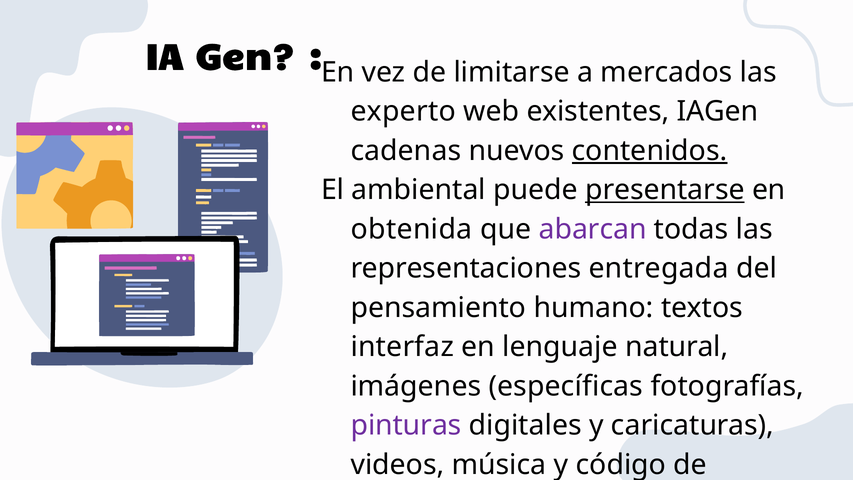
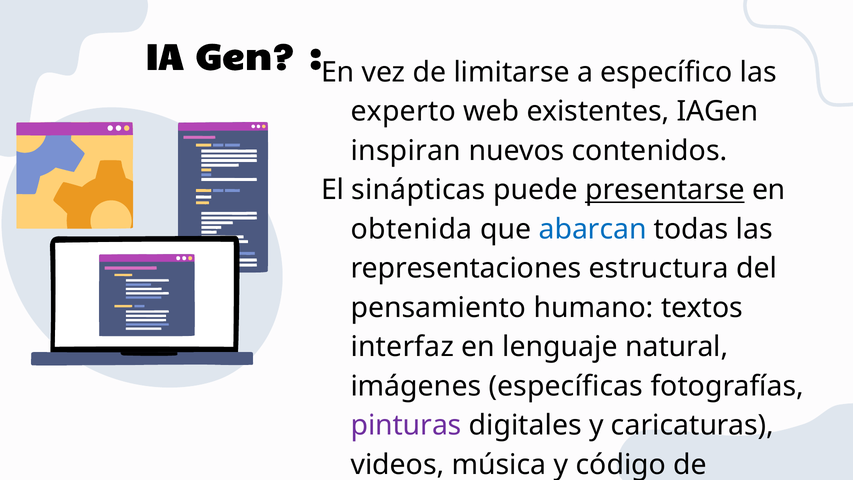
mercados: mercados -> específico (666, 72)
cadenas: cadenas -> inspiran (406, 151)
contenidos underline: present -> none (650, 151)
ambiental: ambiental -> sinápticas (419, 190)
abarcan colour: purple -> blue (593, 229)
entregada: entregada -> estructura (659, 268)
